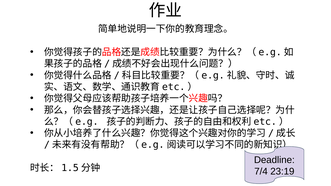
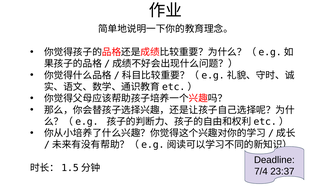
23:19: 23:19 -> 23:37 (282, 172)
